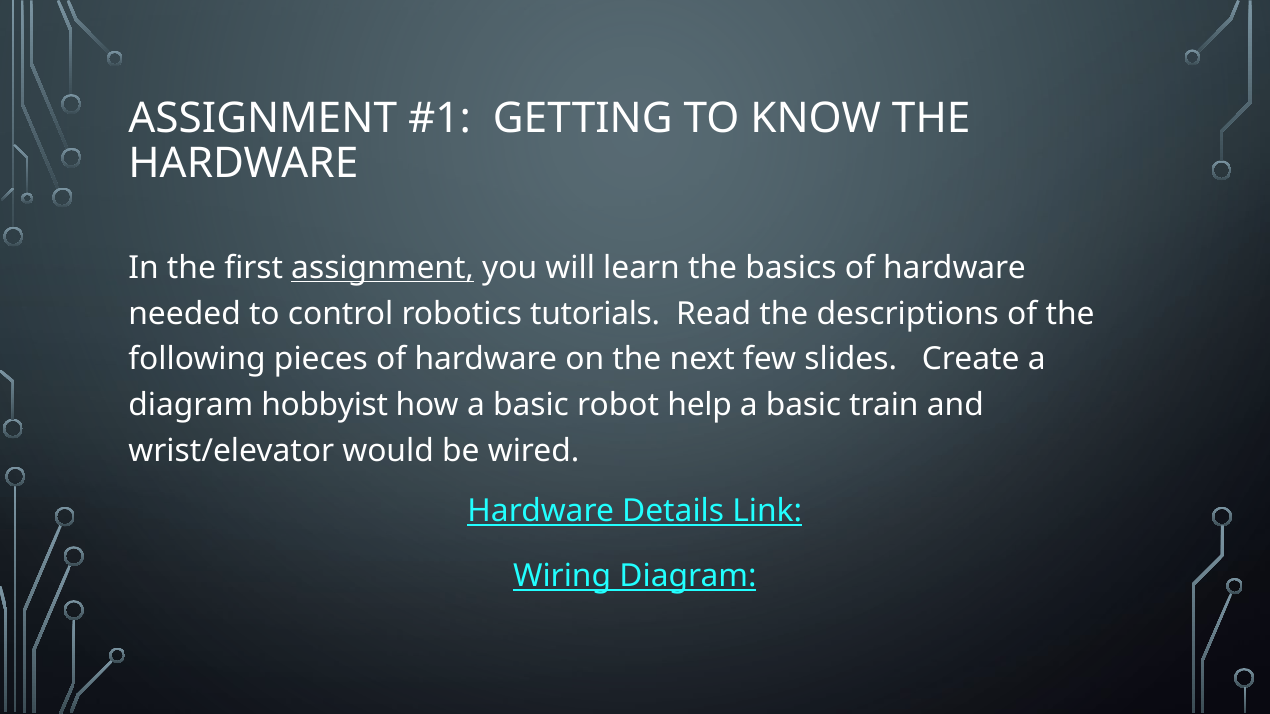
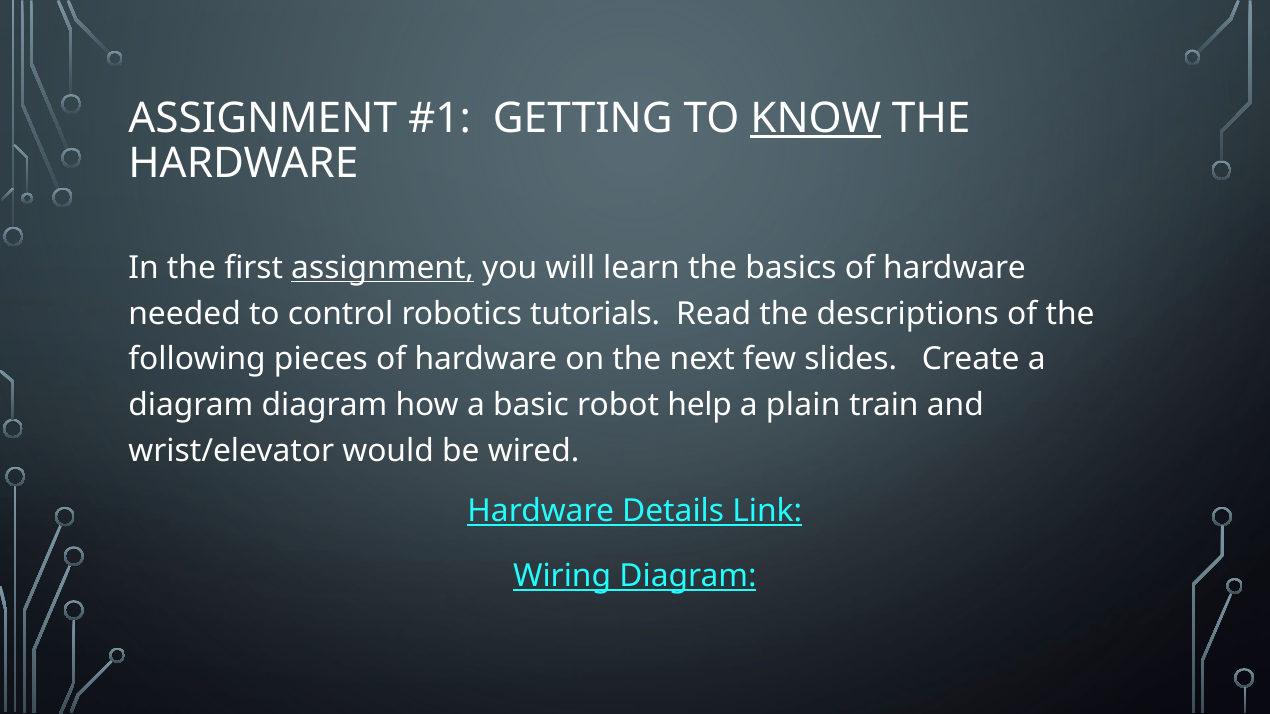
KNOW underline: none -> present (816, 118)
diagram hobbyist: hobbyist -> diagram (325, 405)
basic: basic -> plain (803, 405)
